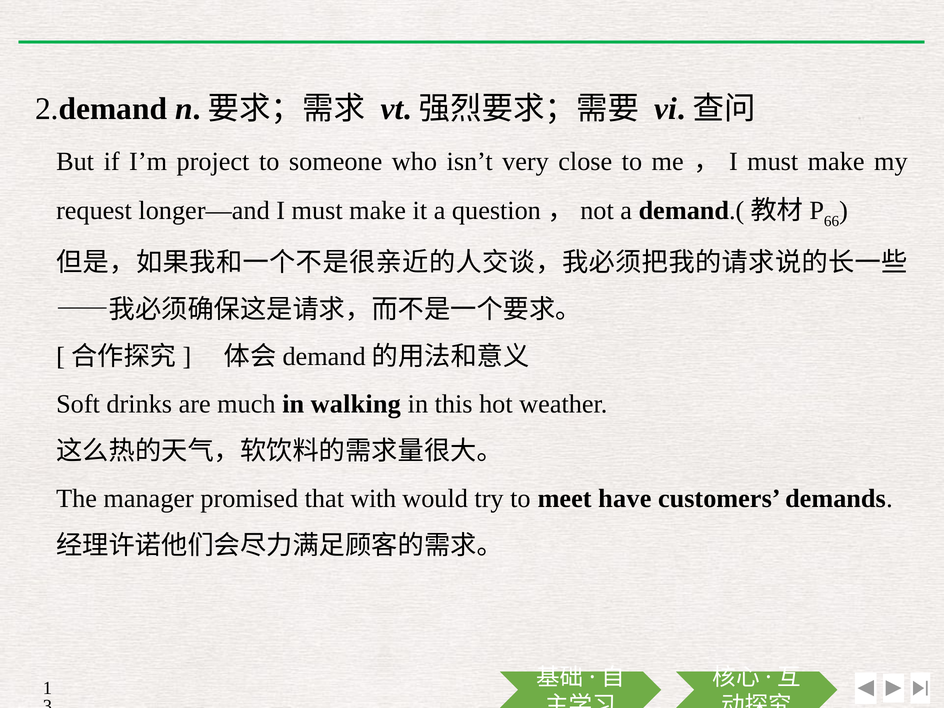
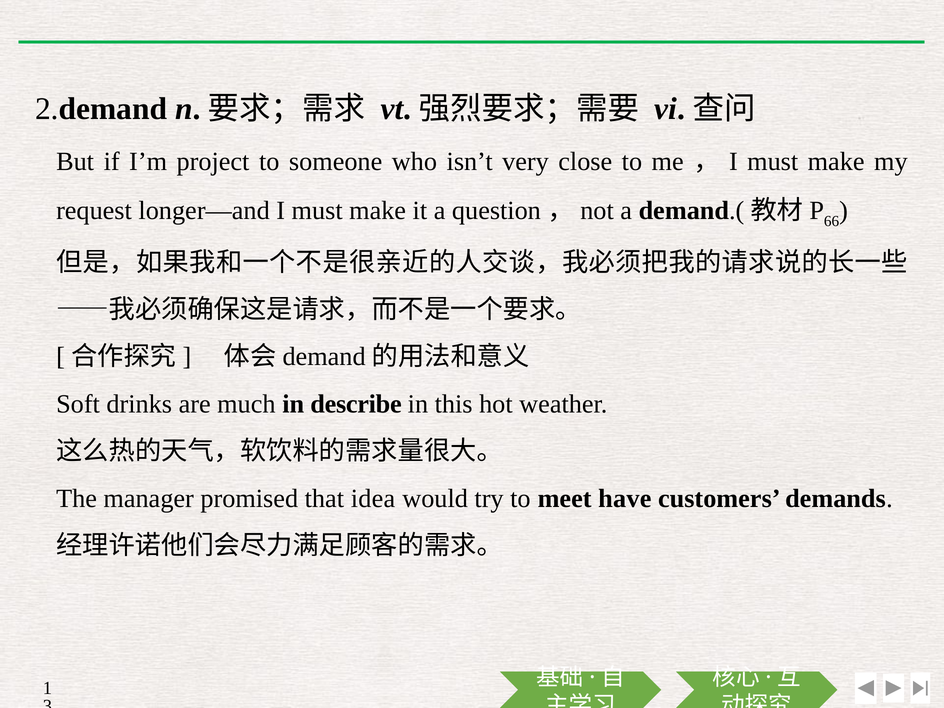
walking: walking -> describe (356, 404)
with: with -> idea (373, 498)
